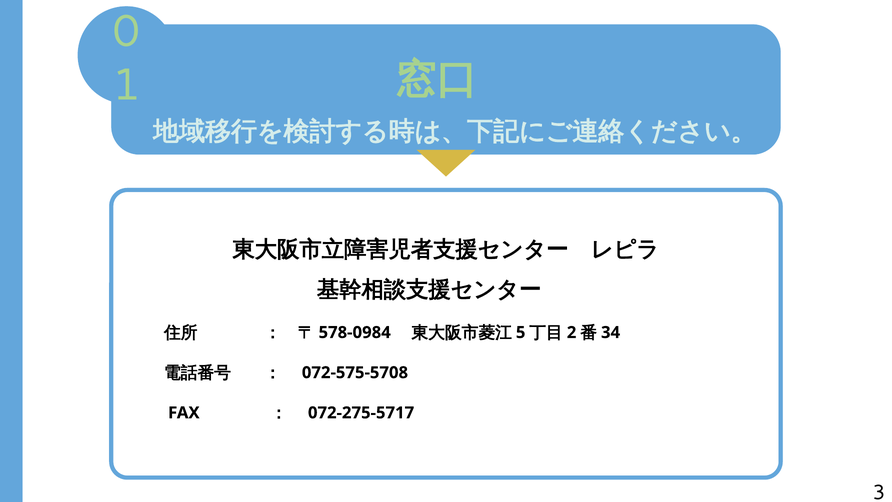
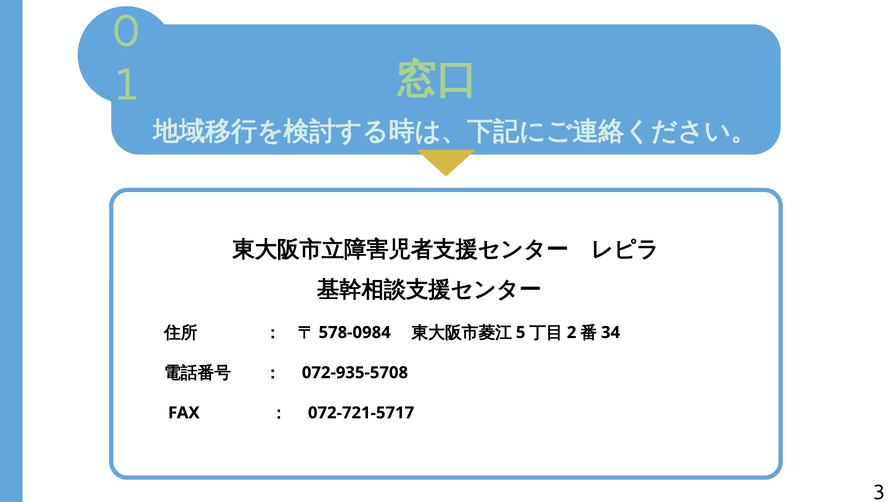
072-575-5708: 072-575-5708 -> 072-935-5708 (355, 372)
072-275-5717: 072-275-5717 -> 072-721-5717 (361, 413)
